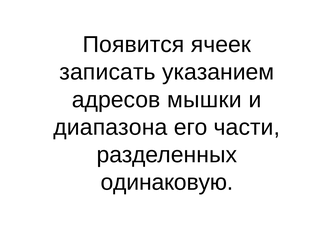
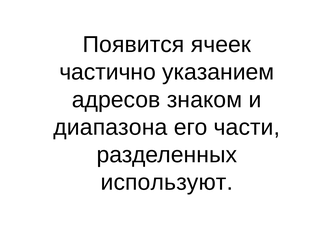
записать: записать -> частично (108, 72)
мышки: мышки -> знаком (204, 100)
одинаковую: одинаковую -> используют (167, 183)
